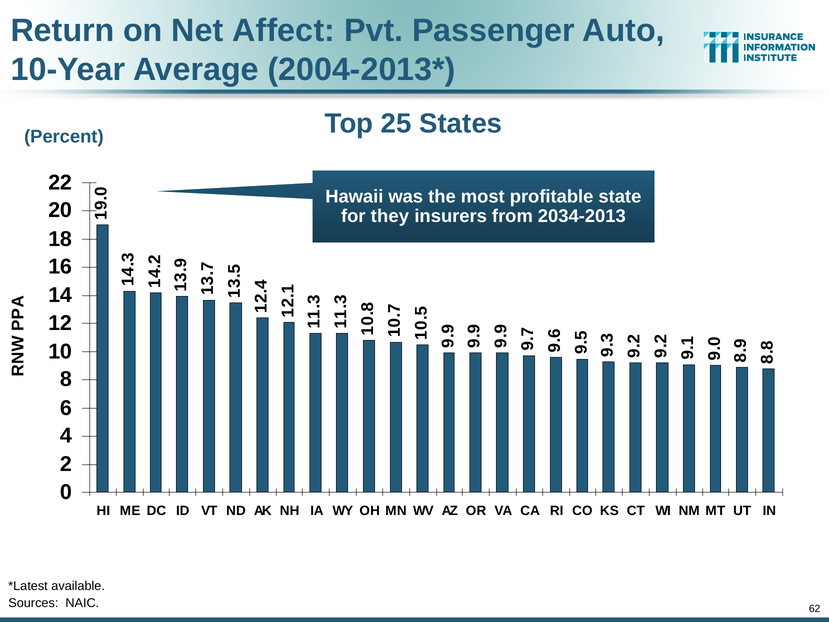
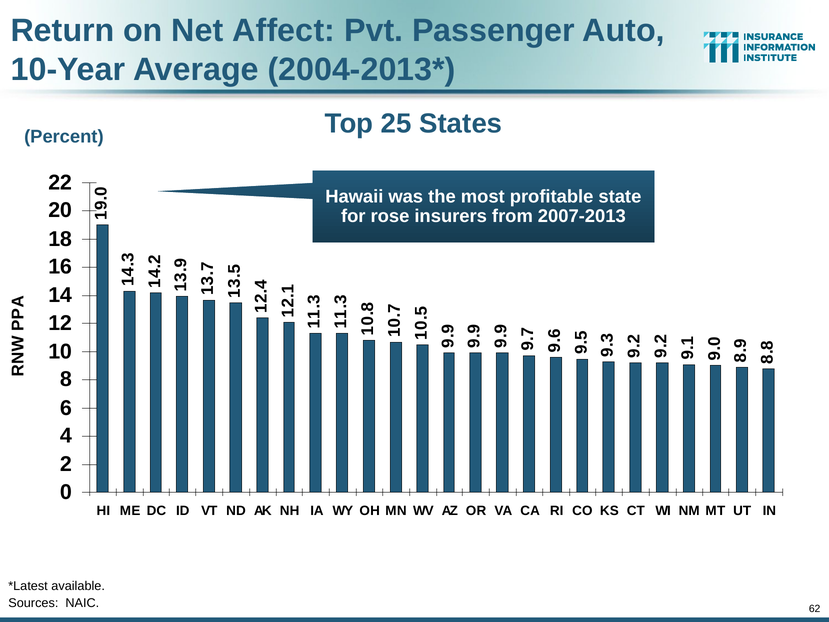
they: they -> rose (390, 216)
2034-2013: 2034-2013 -> 2007-2013 (582, 216)
